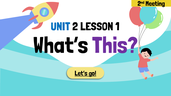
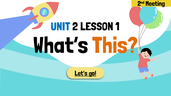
This colour: purple -> orange (115, 45)
